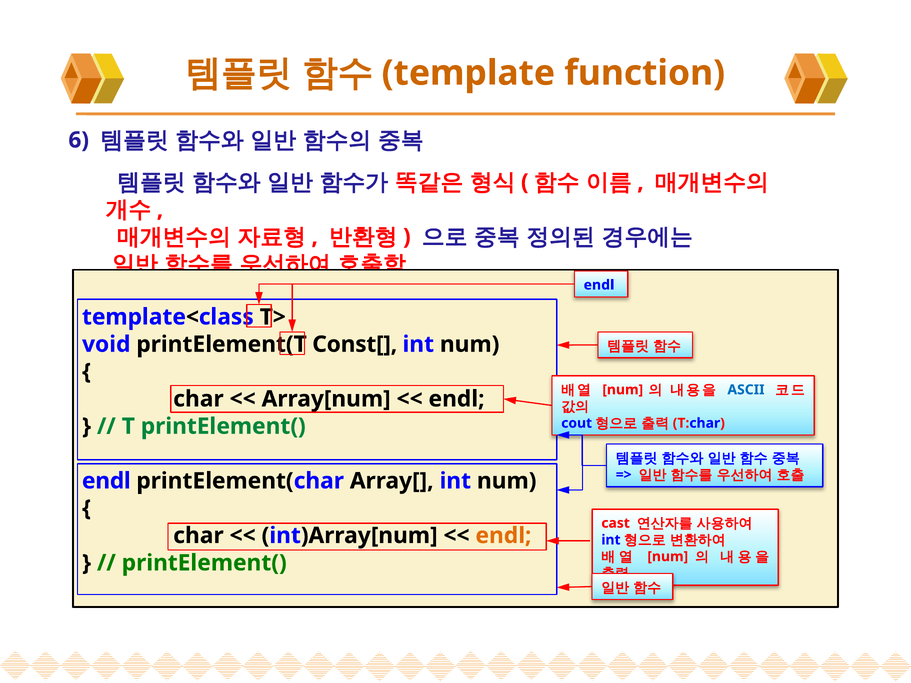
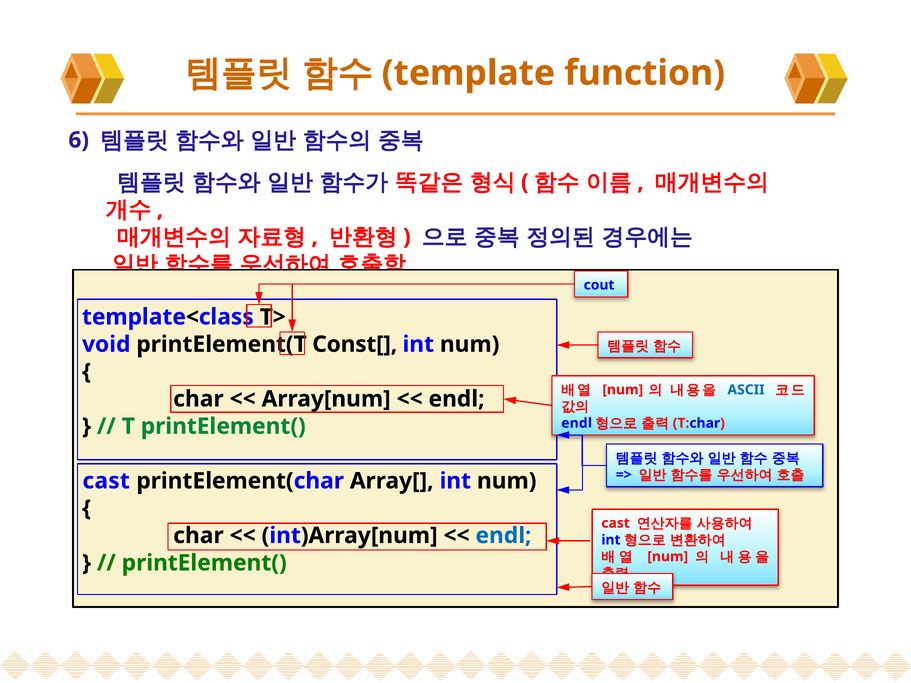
endl: endl -> cout (599, 285)
cout: cout -> endl (577, 423)
endl: endl -> cast (106, 481)
endl colour: orange -> blue (503, 536)
